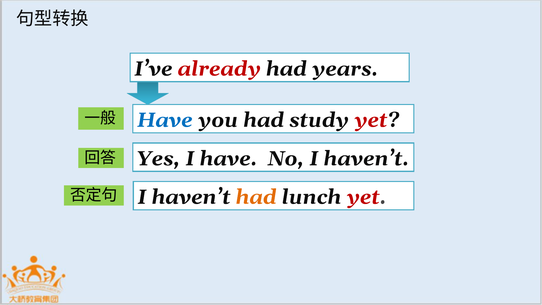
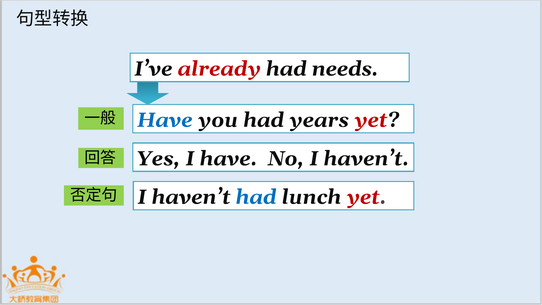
years: years -> needs (345, 69)
study: study -> years (319, 120)
had colour: orange -> blue (256, 197)
